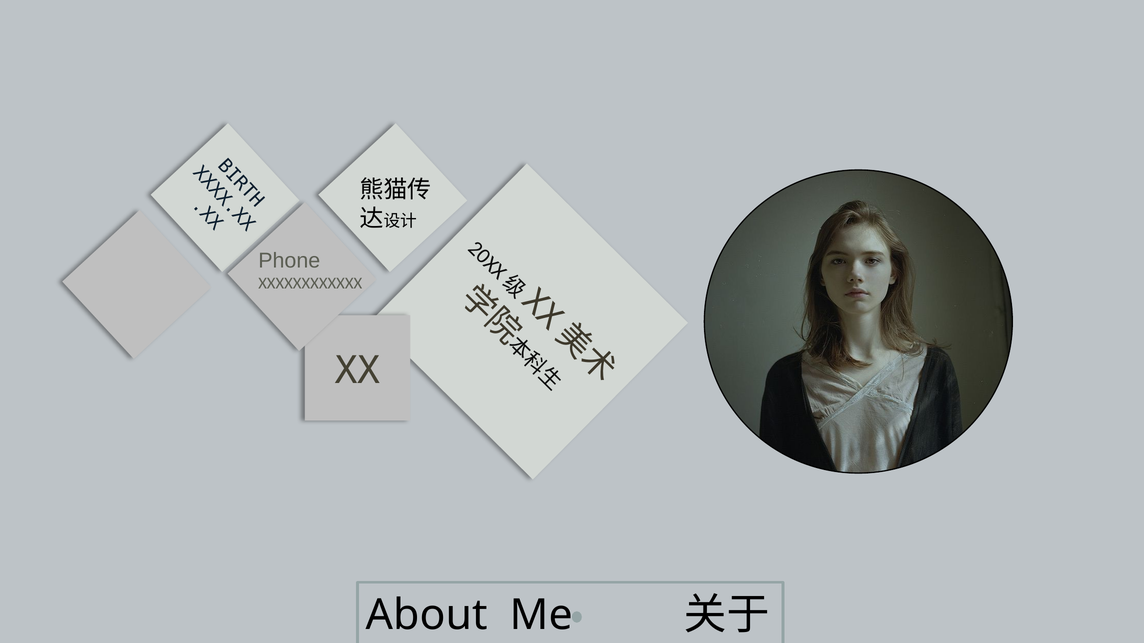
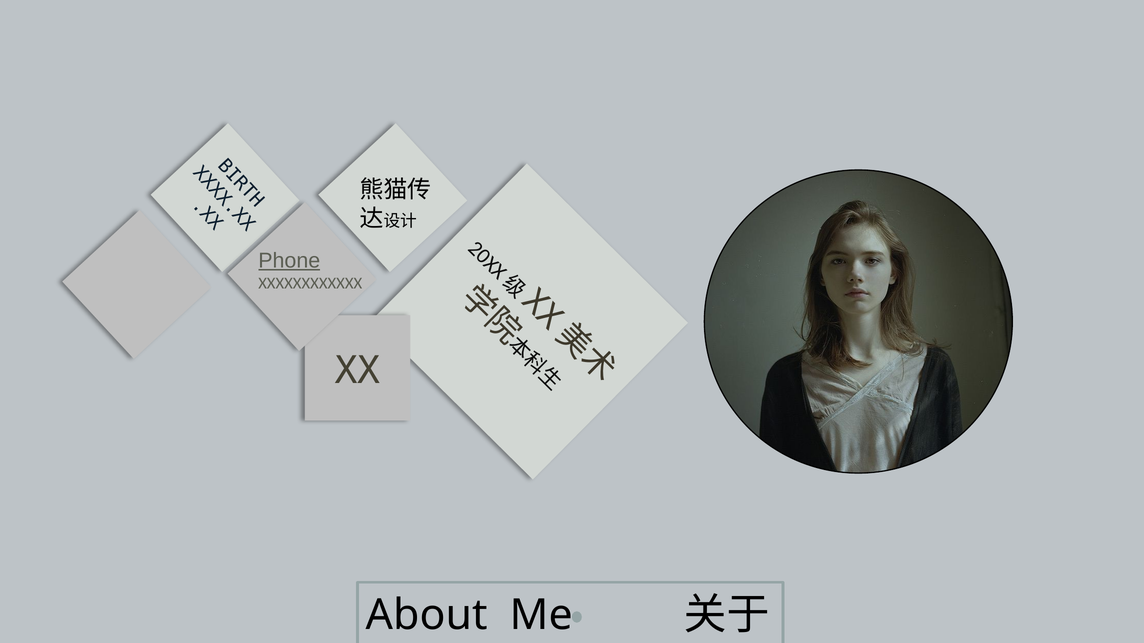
Phone underline: none -> present (289, 261)
